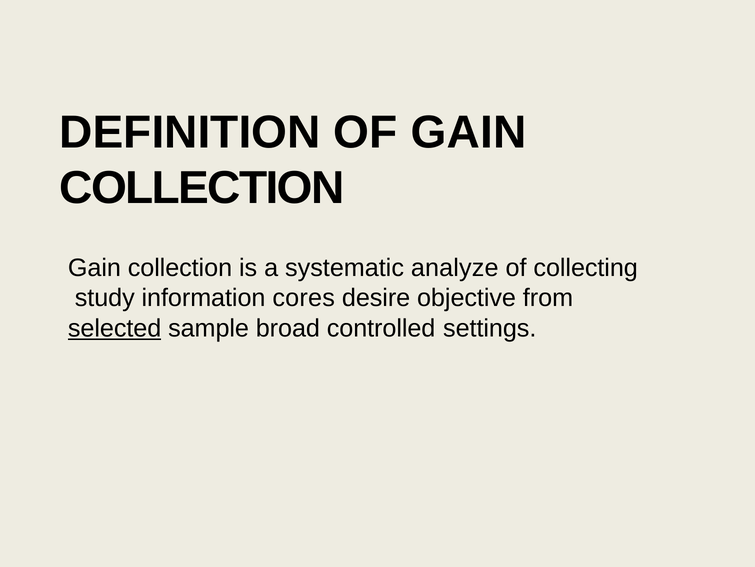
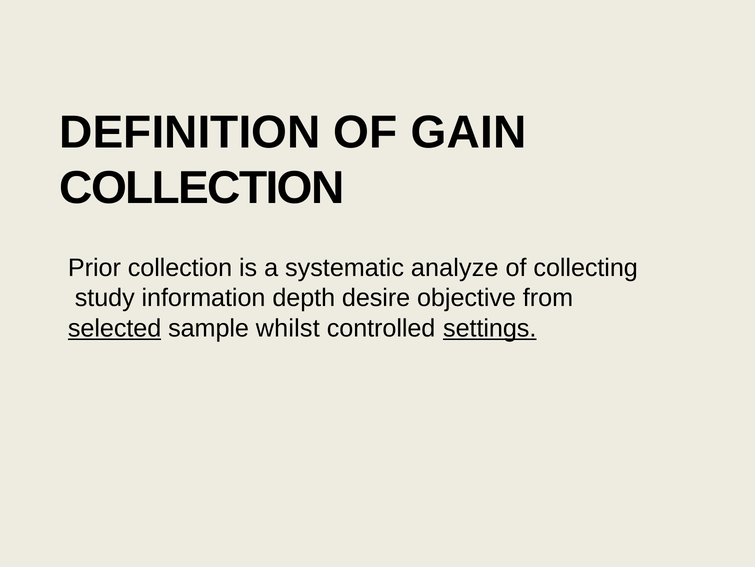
Gain: Gain -> Prior (94, 267)
cores: cores -> depth (304, 298)
broad: broad -> whilst (288, 328)
settings underline: none -> present (490, 328)
